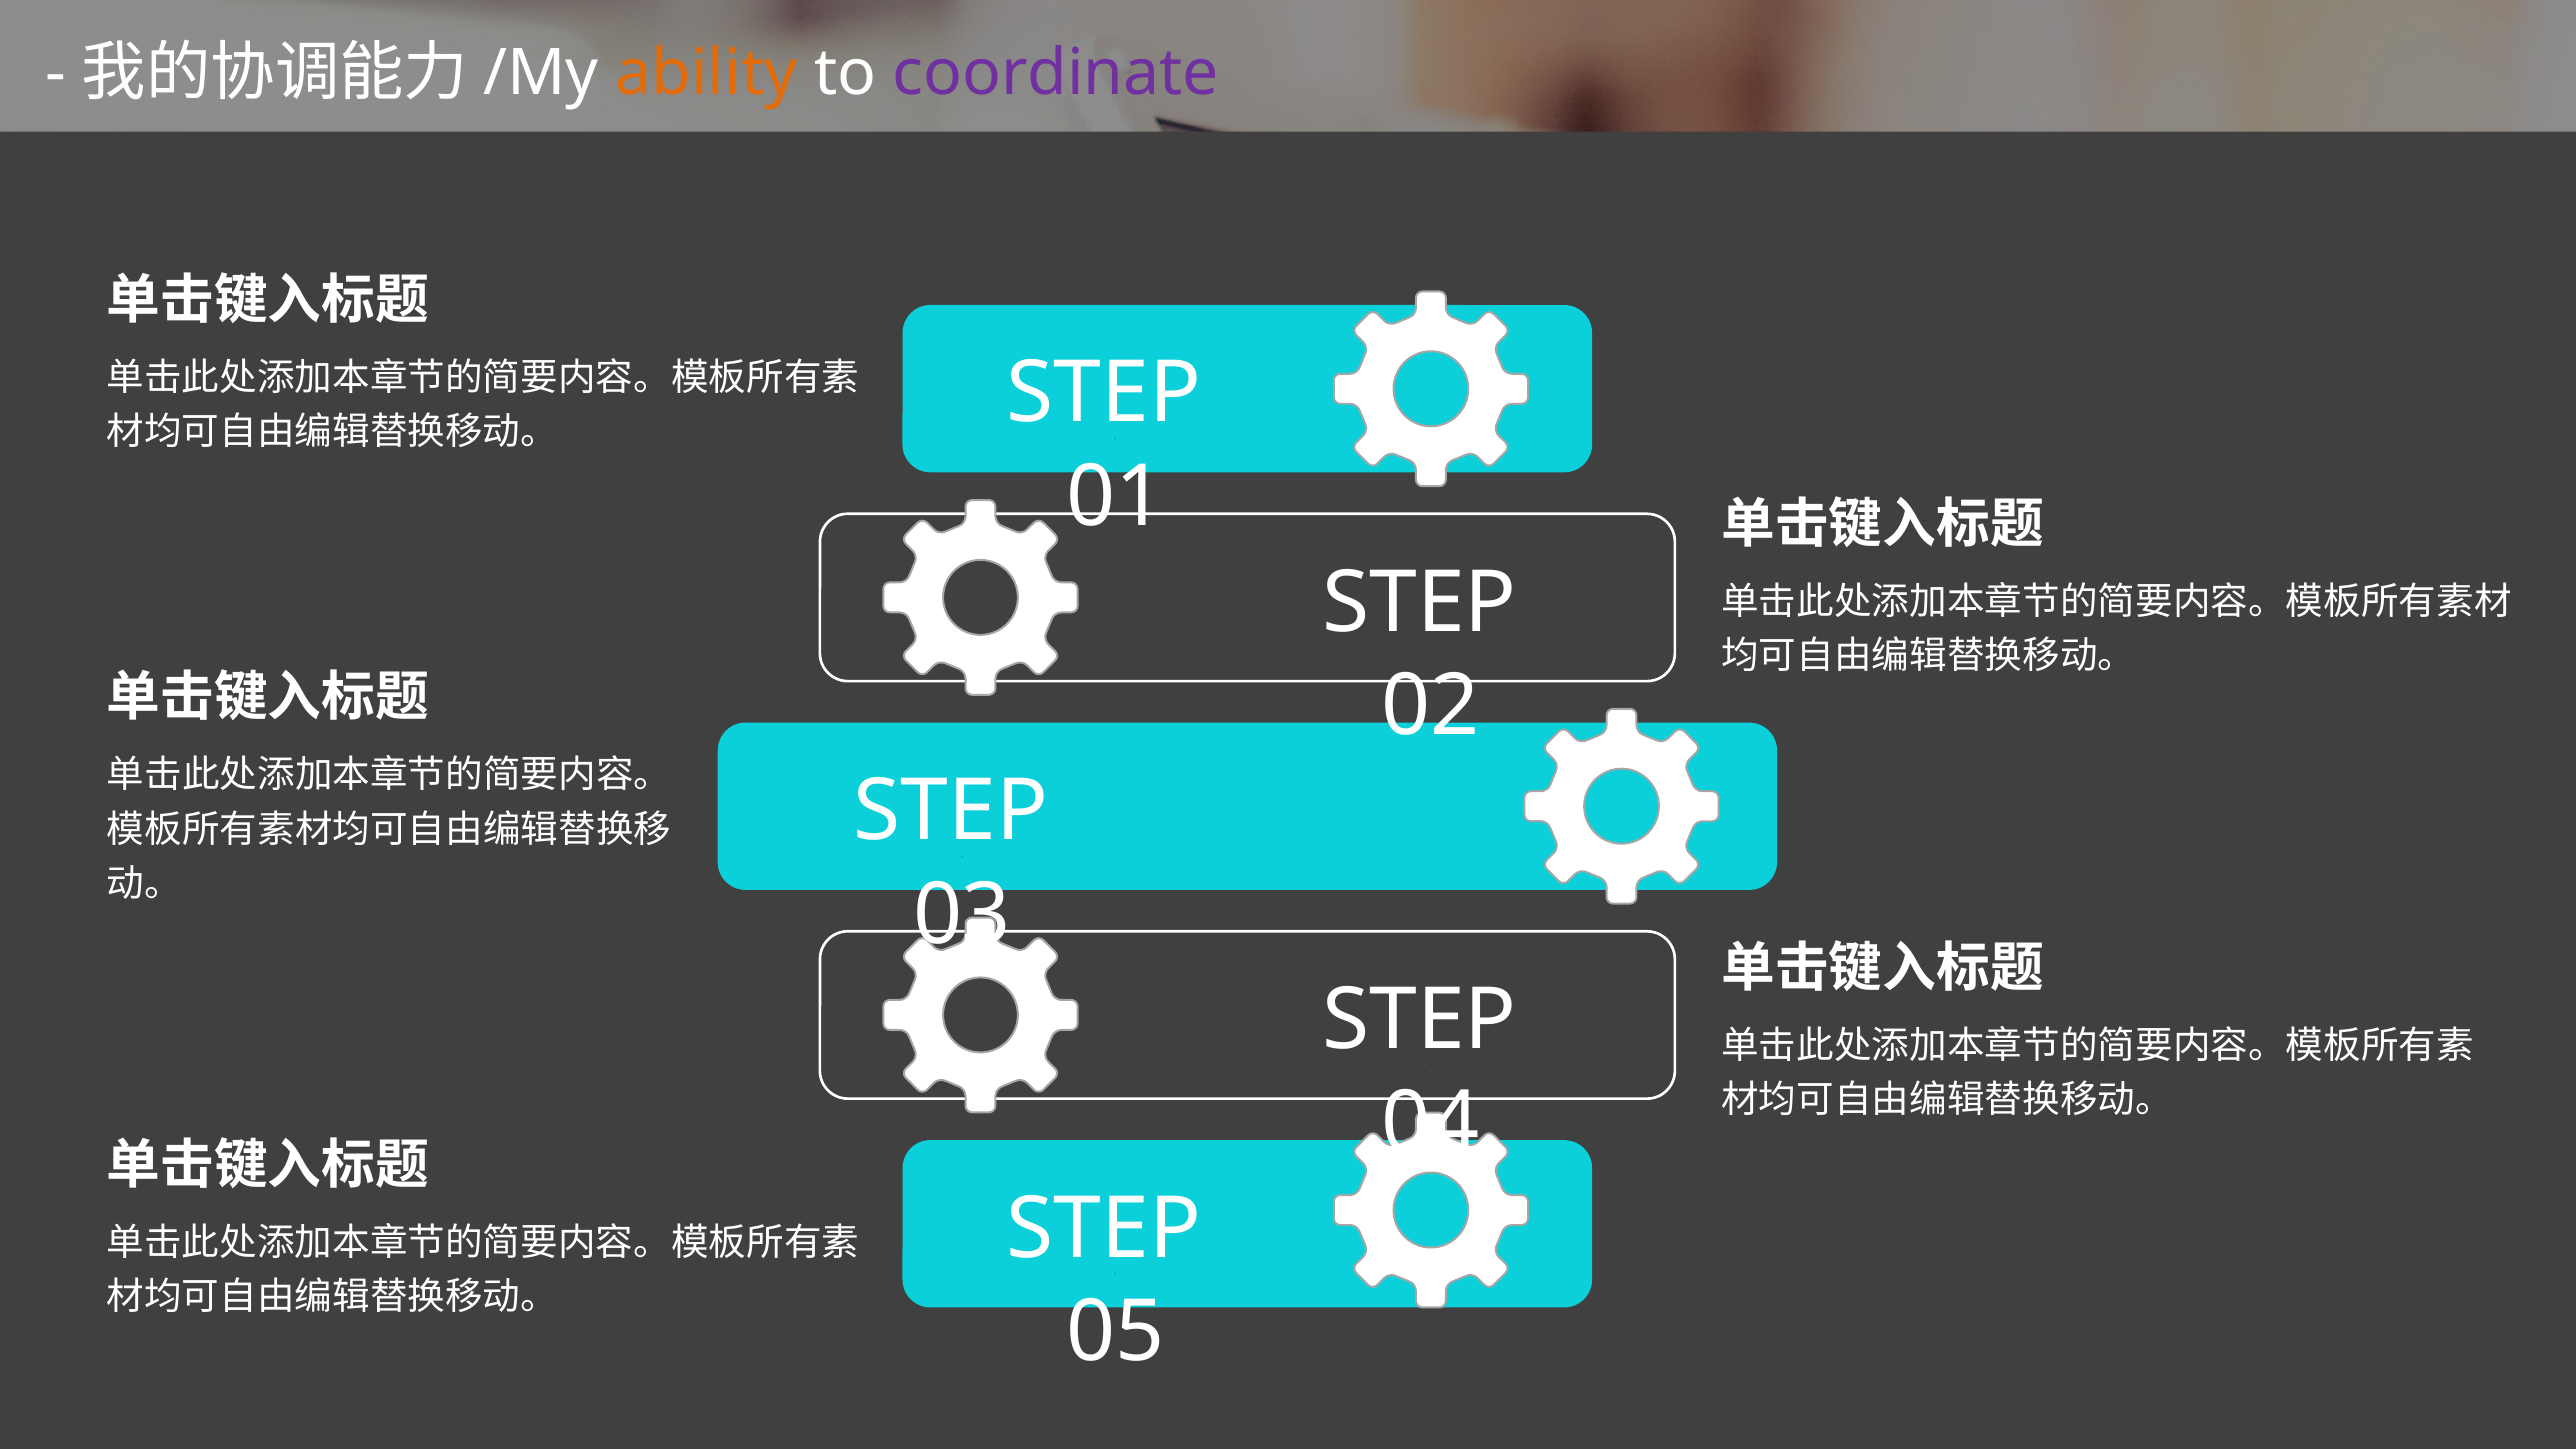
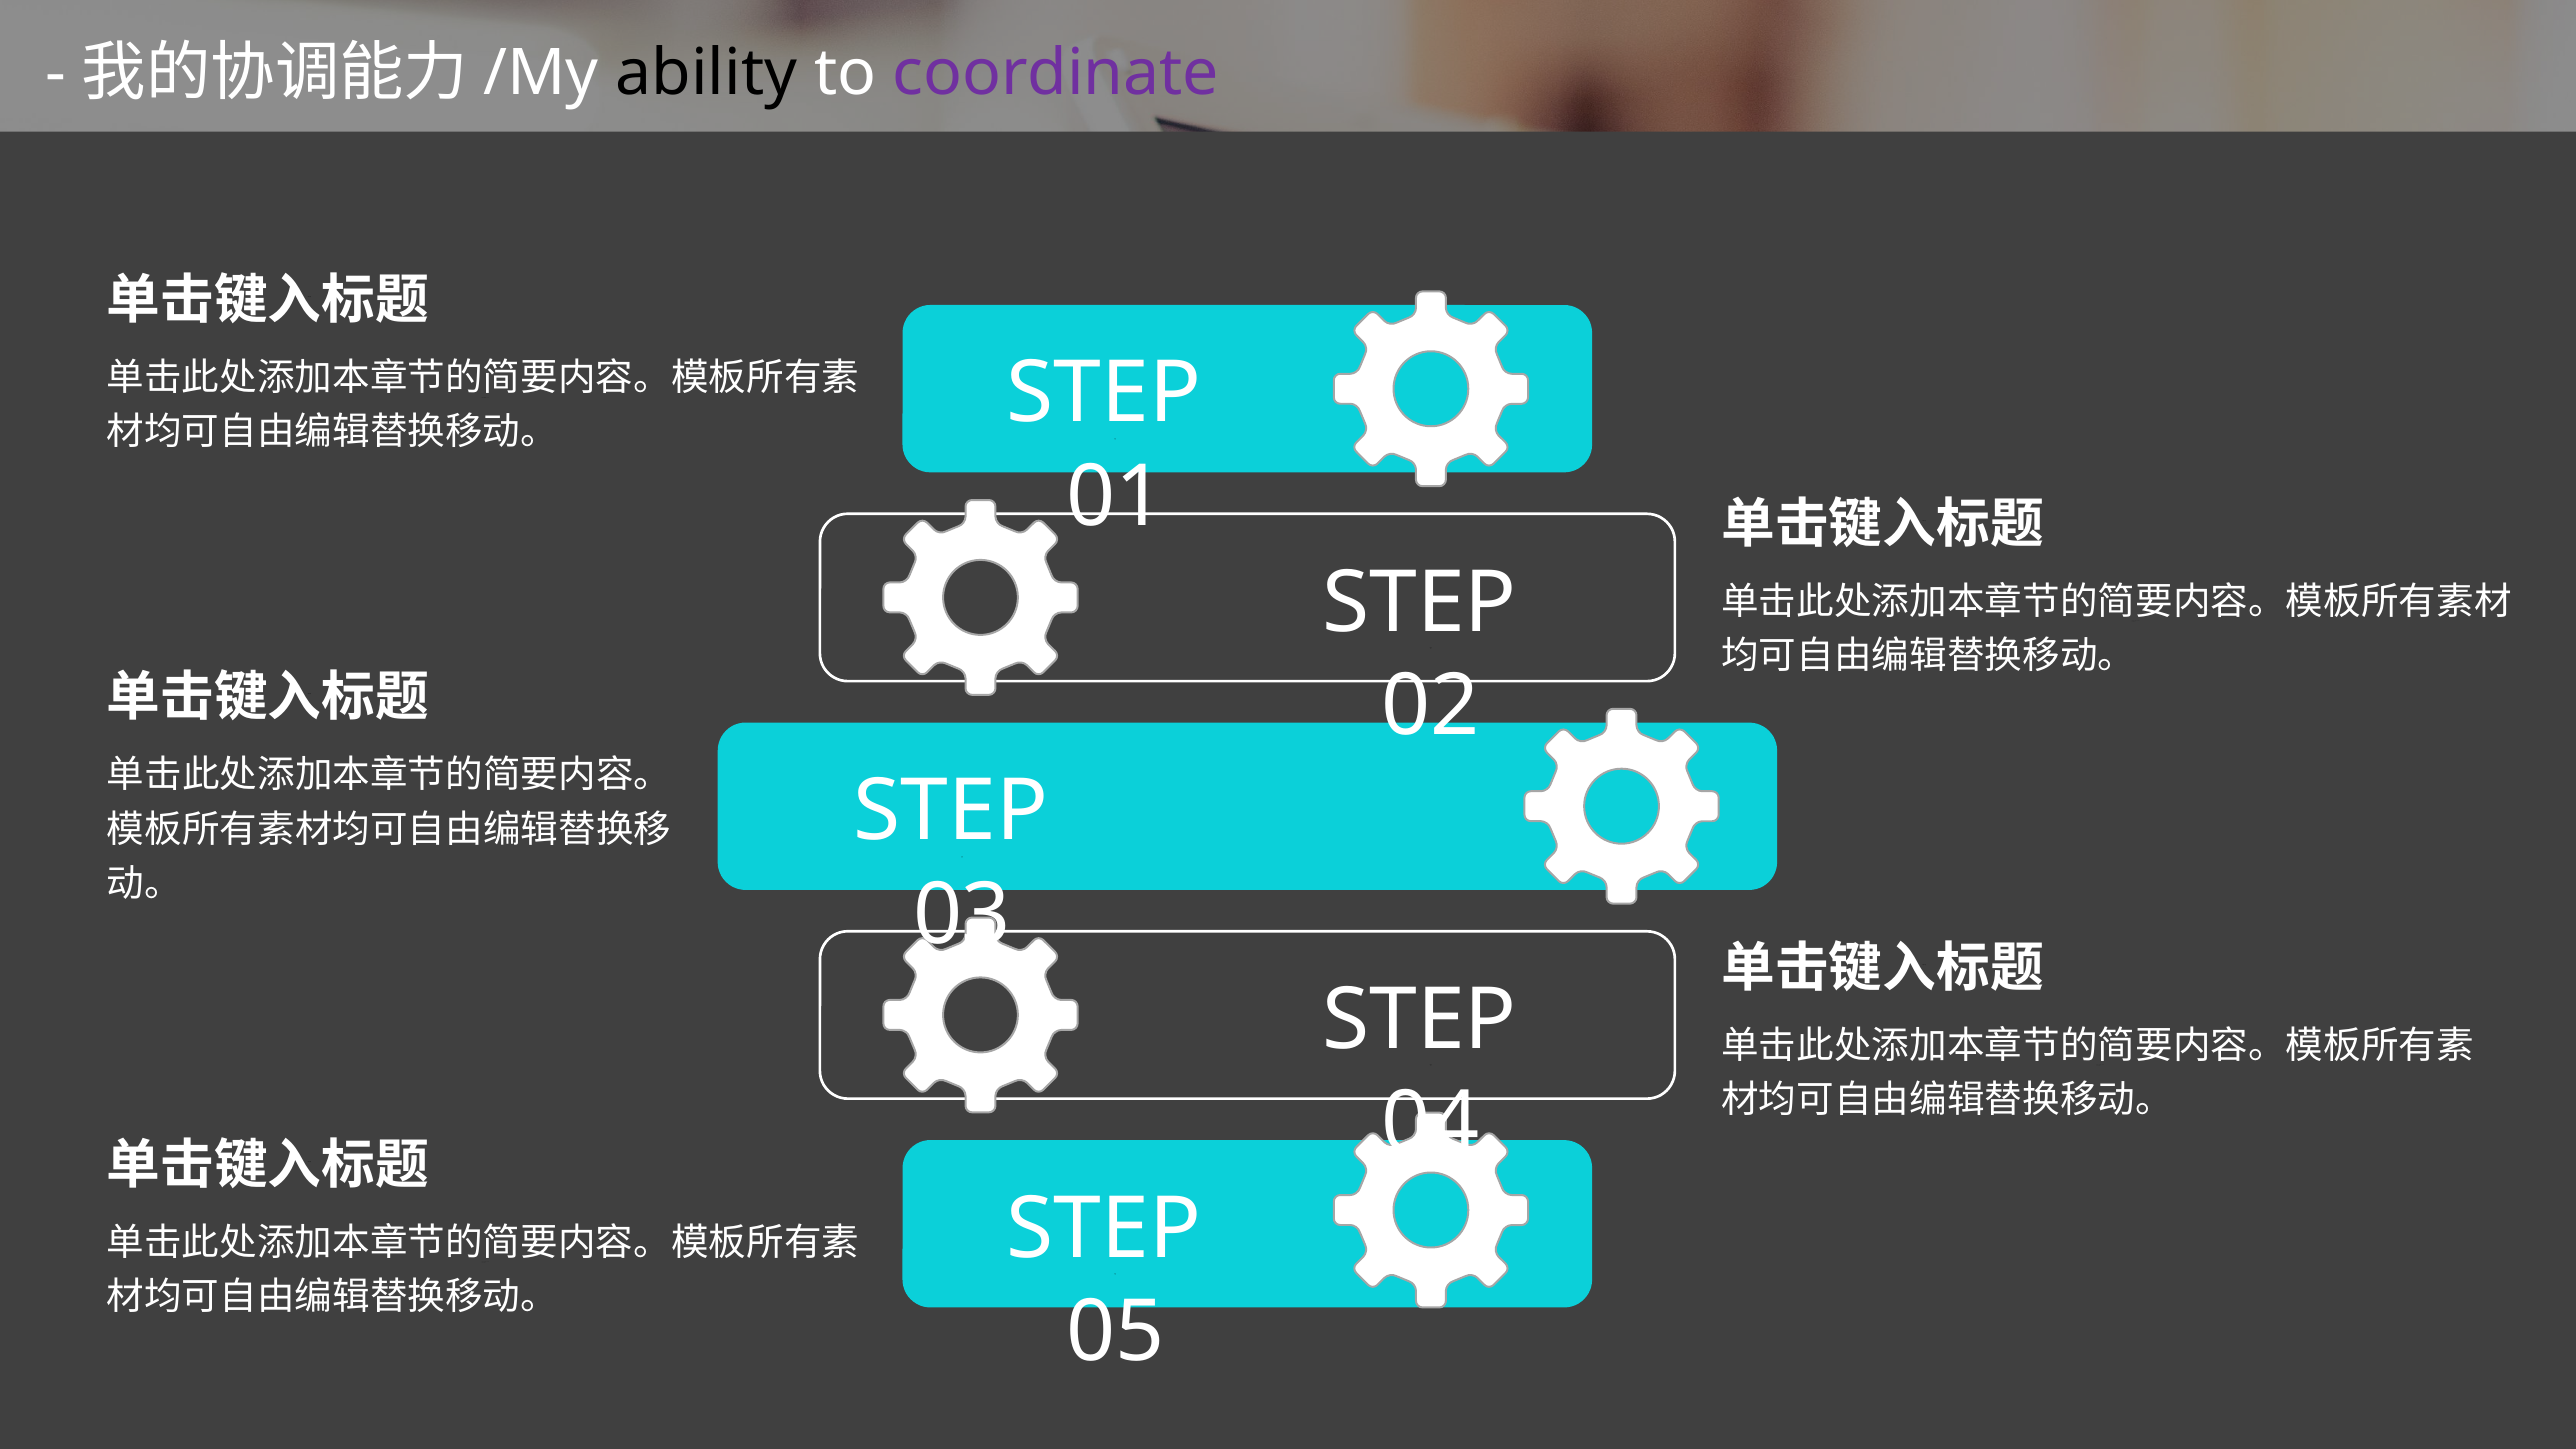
ability colour: orange -> black (706, 73)
